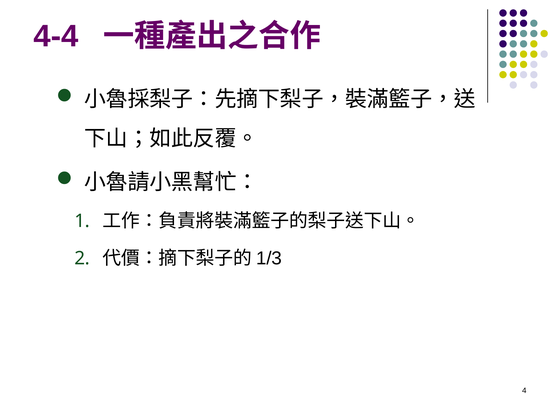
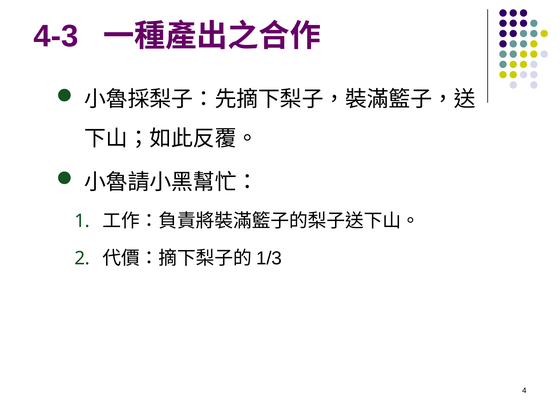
4-4: 4-4 -> 4-3 (56, 36)
